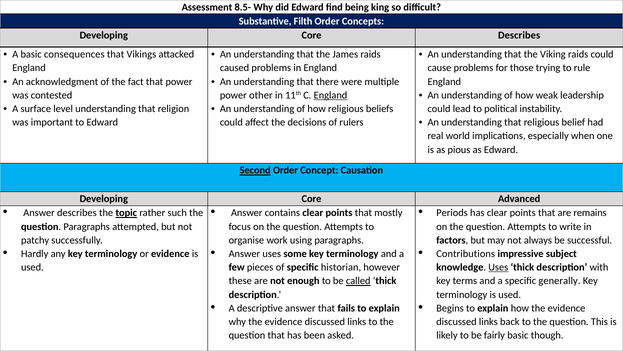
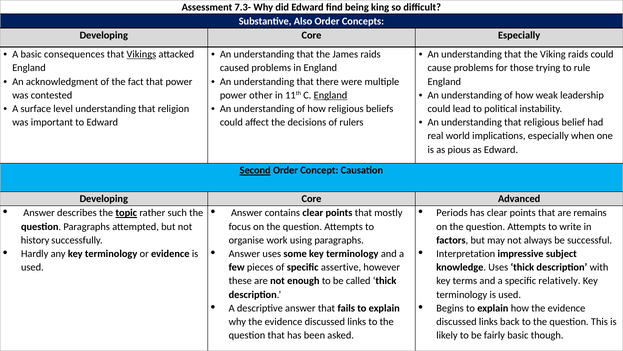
8.5-: 8.5- -> 7.3- (243, 7)
Filth: Filth -> Also (303, 21)
Core Describes: Describes -> Especially (519, 35)
Vikings underline: none -> present (141, 54)
patchy: patchy -> history (35, 240)
Contributions: Contributions -> Interpretation (466, 253)
historian: historian -> assertive (341, 267)
Uses underline: present -> none (498, 267)
called underline: present -> none (358, 281)
generally: generally -> relatively (560, 281)
